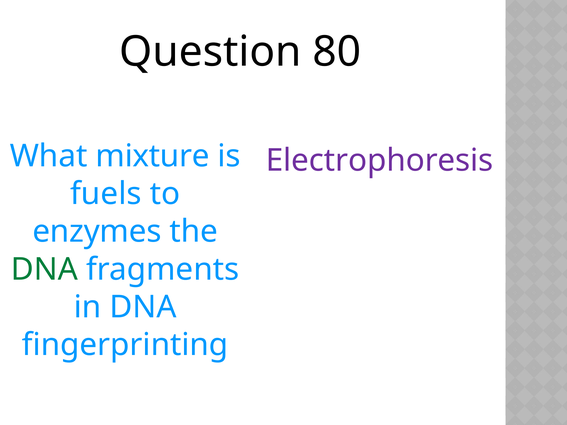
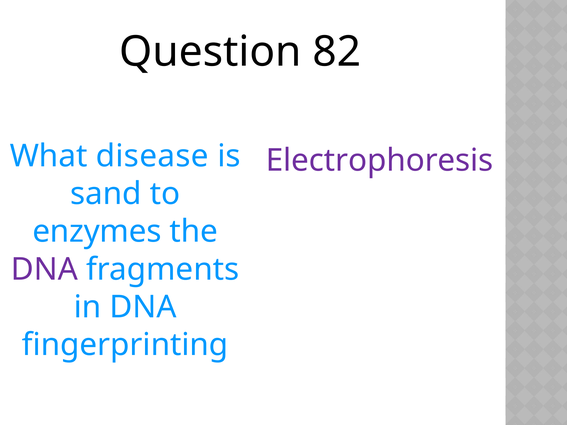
80: 80 -> 82 (337, 52)
mixture: mixture -> disease (152, 156)
fuels: fuels -> sand (106, 194)
DNA colour: green -> purple (44, 270)
